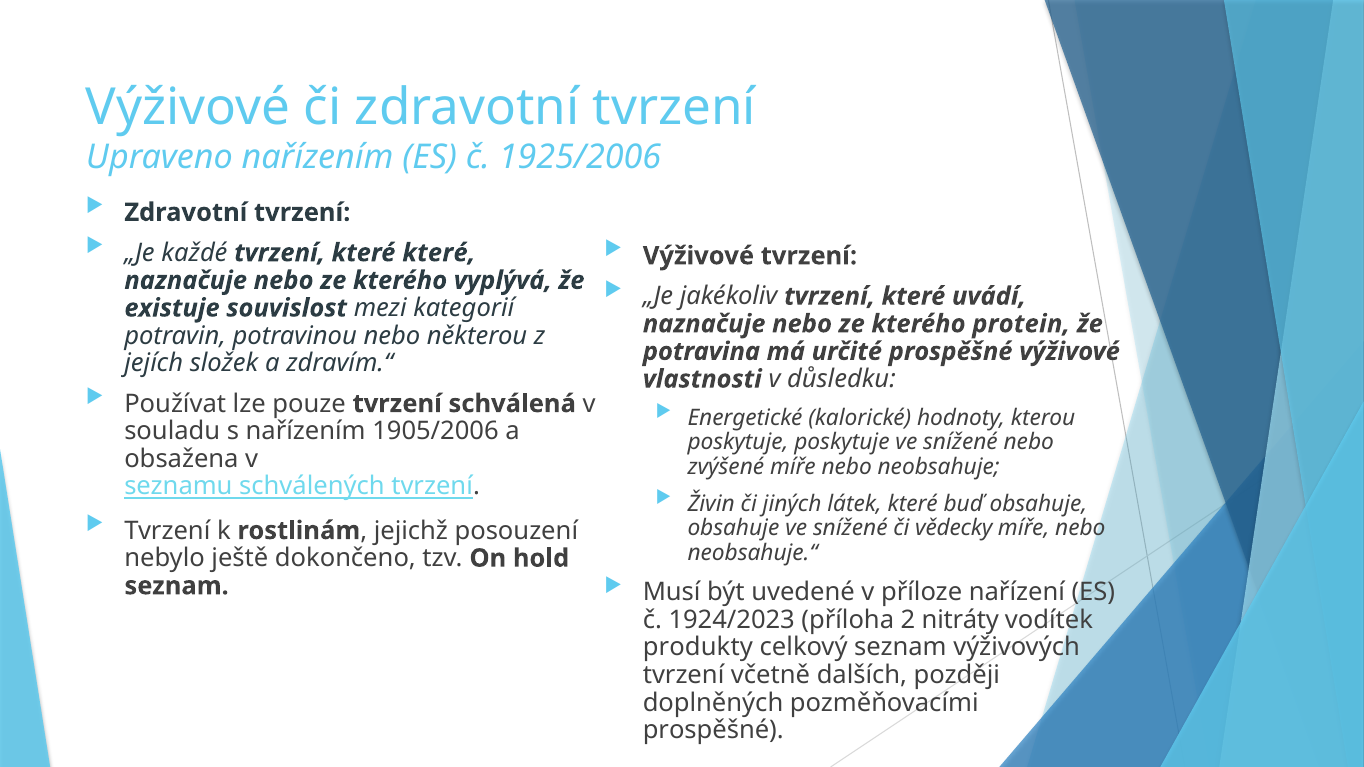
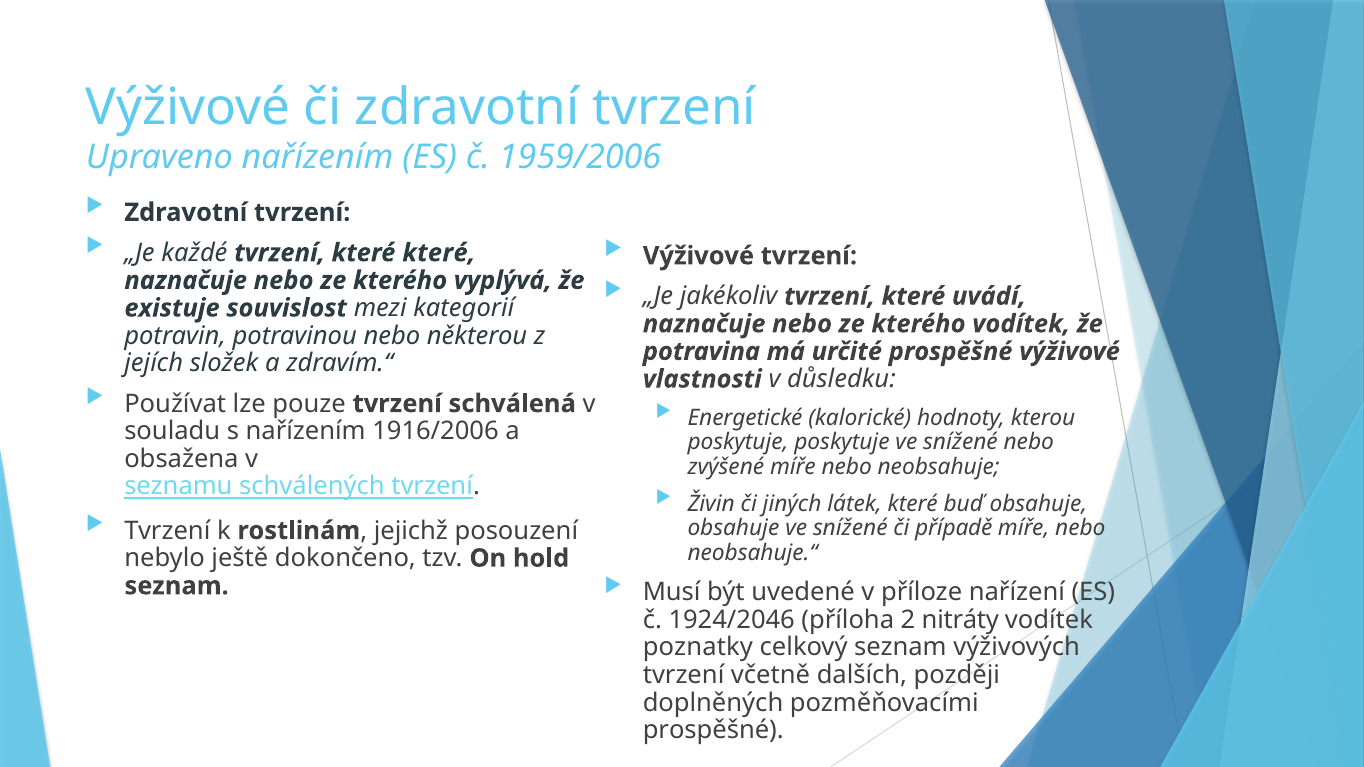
1925/2006: 1925/2006 -> 1959/2006 (580, 158)
kterého protein: protein -> vodítek (1021, 324)
1905/2006: 1905/2006 -> 1916/2006 (436, 431)
vědecky: vědecky -> případě (954, 529)
1924/2023: 1924/2023 -> 1924/2046 (732, 620)
produkty: produkty -> poznatky (698, 648)
